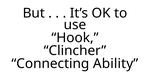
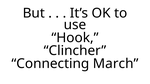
Ability: Ability -> March (116, 64)
